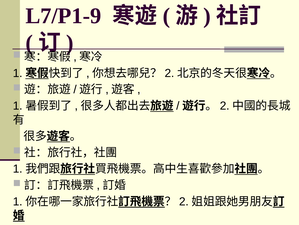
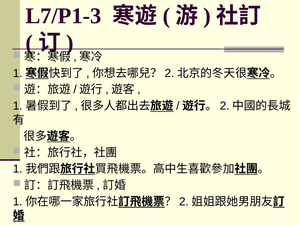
L7/P1-9: L7/P1-9 -> L7/P1-3 (63, 16)
